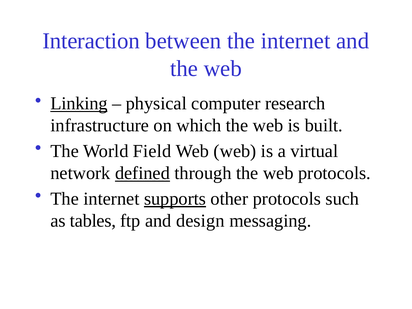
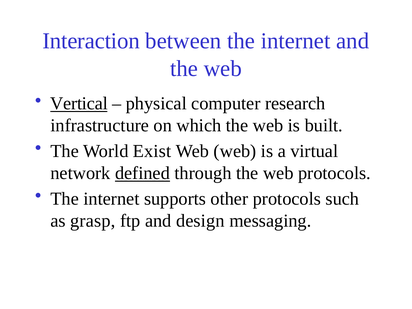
Linking: Linking -> Vertical (79, 104)
Field: Field -> Exist (152, 151)
supports underline: present -> none (175, 199)
tables: tables -> grasp (93, 221)
